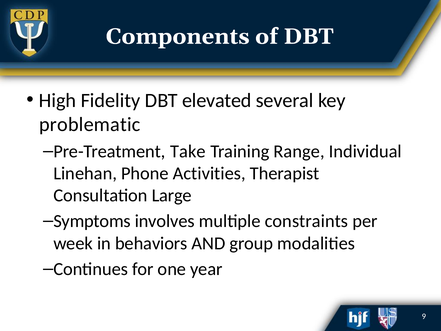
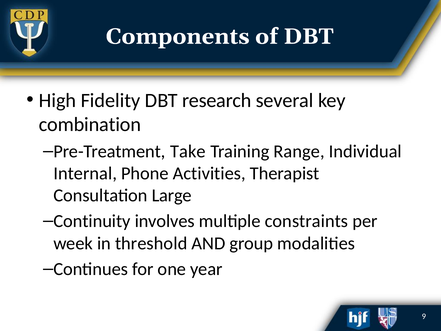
elevated: elevated -> research (217, 100)
problematic: problematic -> combination (90, 125)
Linehan: Linehan -> Internal (85, 173)
Symptoms: Symptoms -> Continuity (92, 221)
behaviors: behaviors -> threshold (151, 243)
